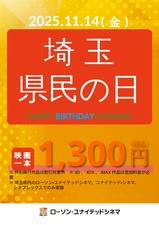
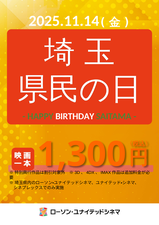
BIRTHDAY colour: light blue -> white (75, 116)
